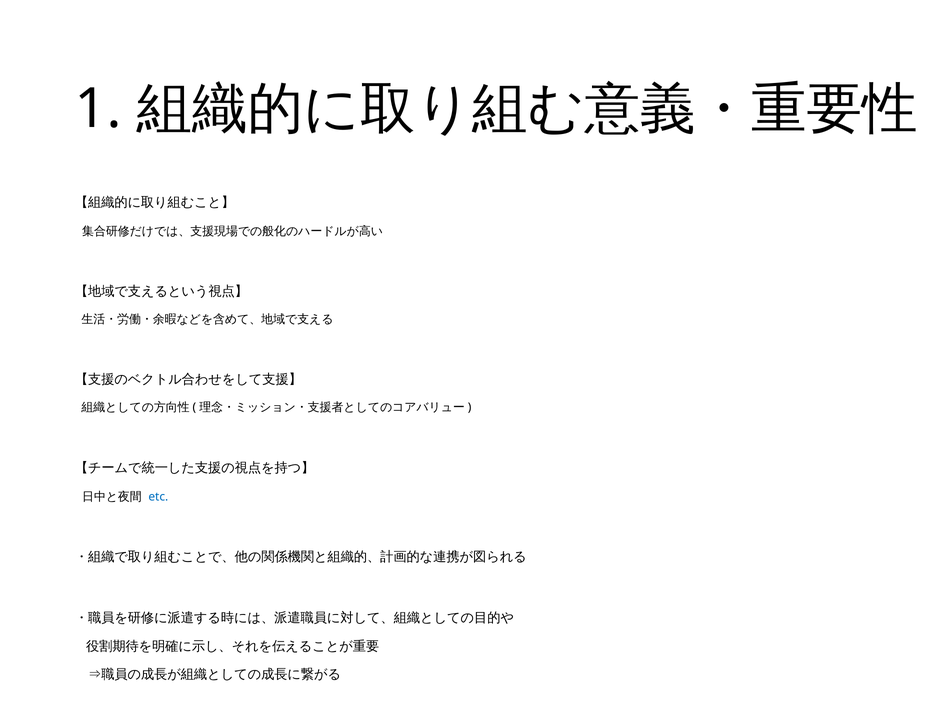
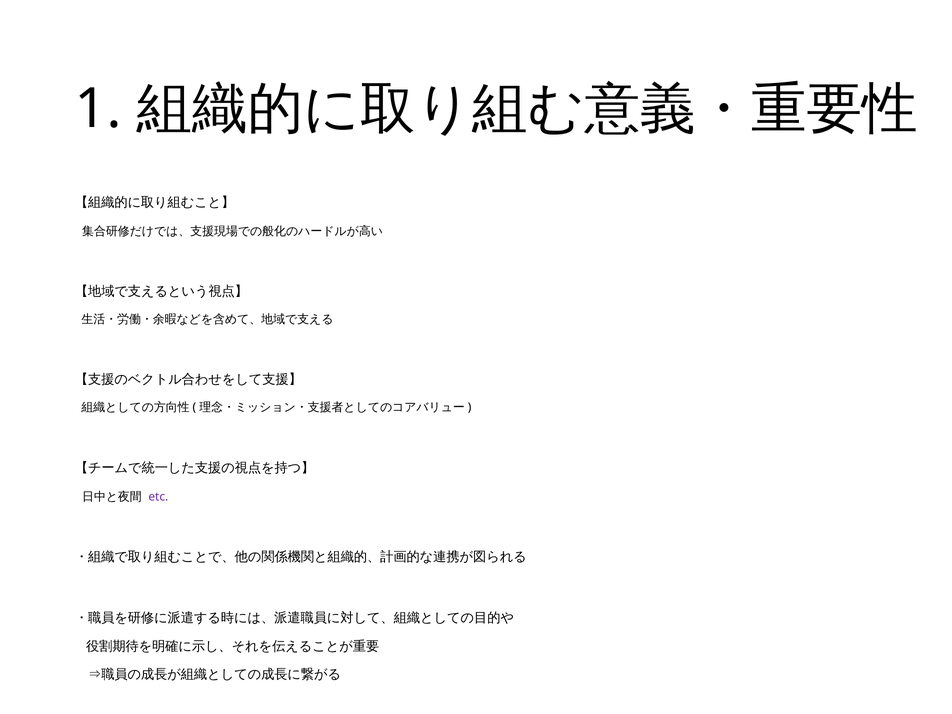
etc colour: blue -> purple (158, 497)
